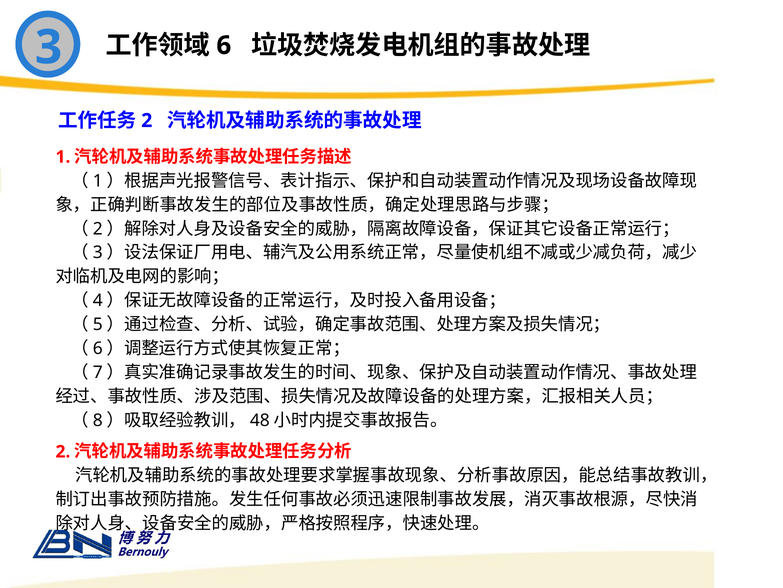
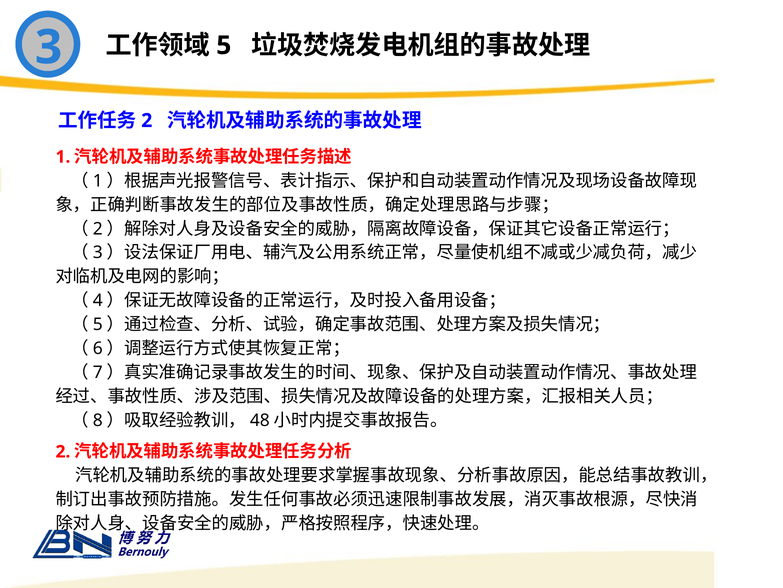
6: 6 -> 5 (224, 45)
